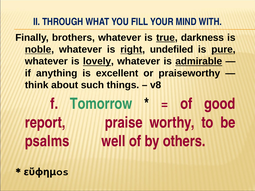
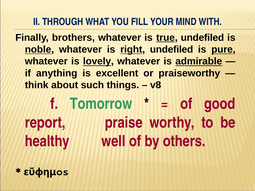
true darkness: darkness -> undefiled (202, 38)
psalms: psalms -> healthy (47, 141)
